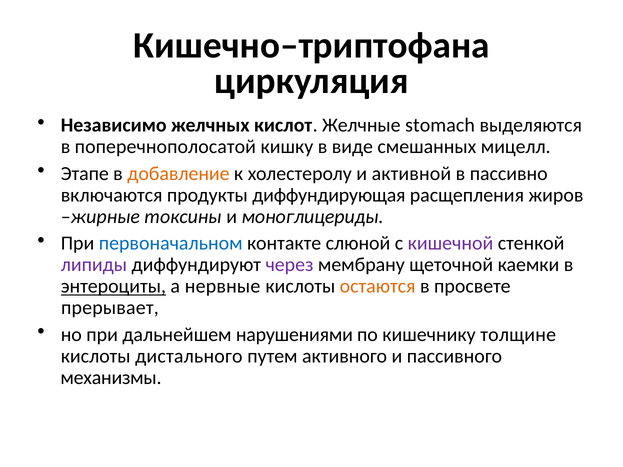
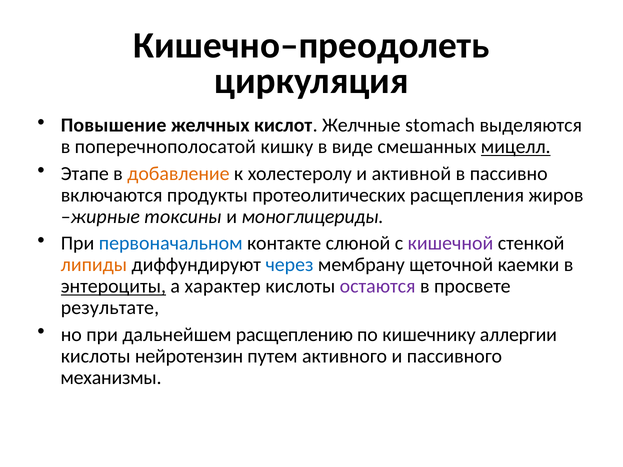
Кишечно–триптофана: Кишечно–триптофана -> Кишечно–преодолеть (311, 45)
Независимо: Независимо -> Повышение (114, 125)
мицелл underline: none -> present (516, 147)
диффундирующая: диффундирующая -> протеолитических (329, 195)
липиды colour: purple -> orange (94, 265)
через colour: purple -> blue (289, 265)
нервные: нервные -> характер (223, 286)
остаются colour: orange -> purple (378, 286)
прерывает: прерывает -> результате (110, 308)
нарушениями: нарушениями -> расщеплению (294, 335)
толщине: толщине -> аллергии (518, 335)
дистального: дистального -> нейротензин (189, 356)
